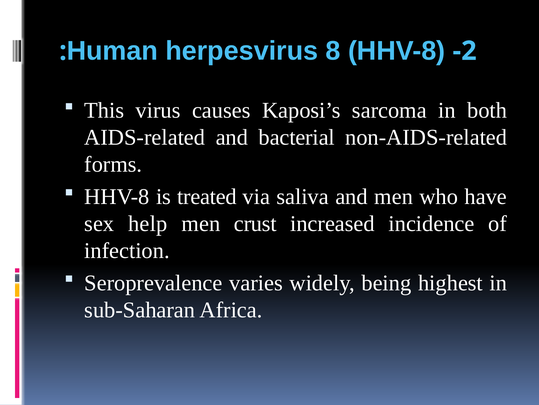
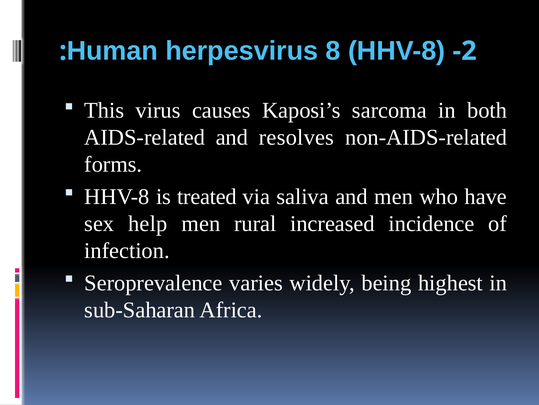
bacterial: bacterial -> resolves (296, 137)
crust: crust -> rural (255, 223)
